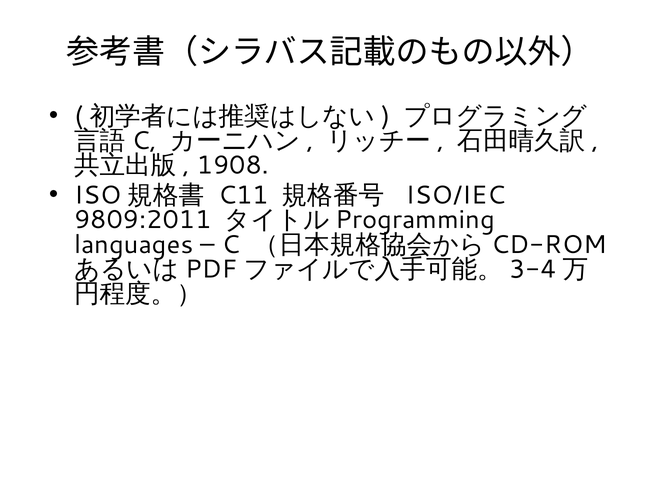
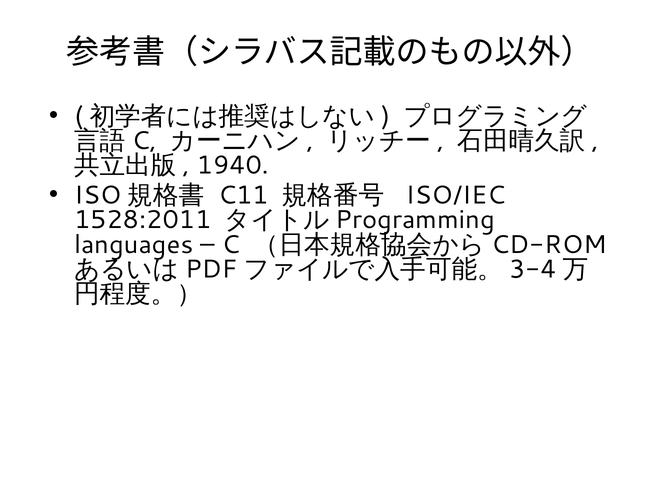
1908: 1908 -> 1940 (233, 166)
9809:2011: 9809:2011 -> 1528:2011 (143, 220)
